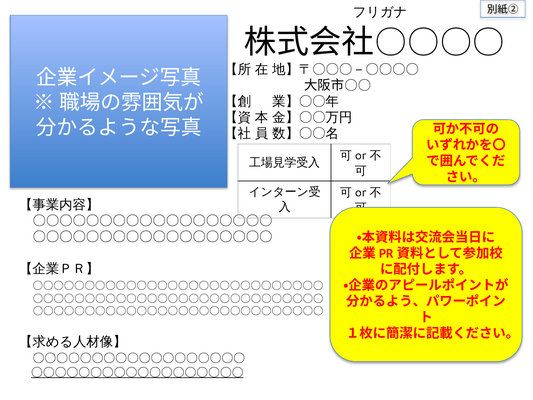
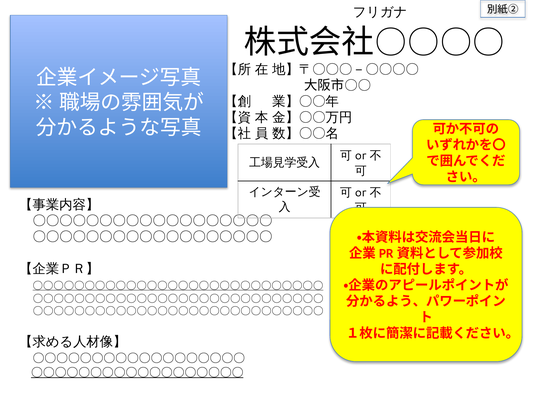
〇〇〇〇〇〇〇〇〇〇〇〇〇〇〇〇〇〇〇〇〇〇〇〇〇〇〇〇 underline: none -> present (178, 286)
